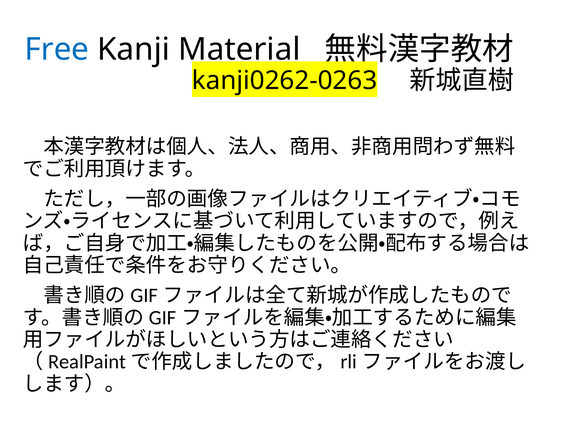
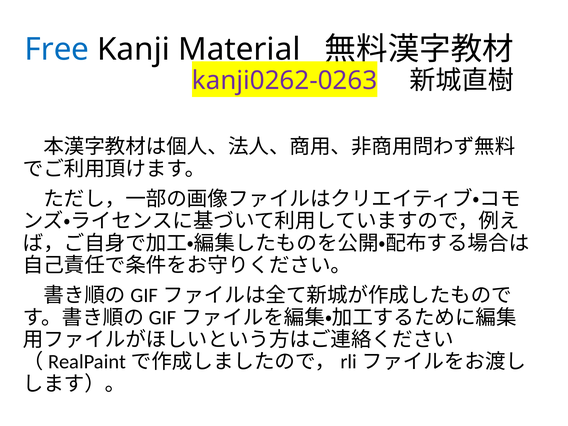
kanji0262-0263 colour: black -> purple (285, 81)
